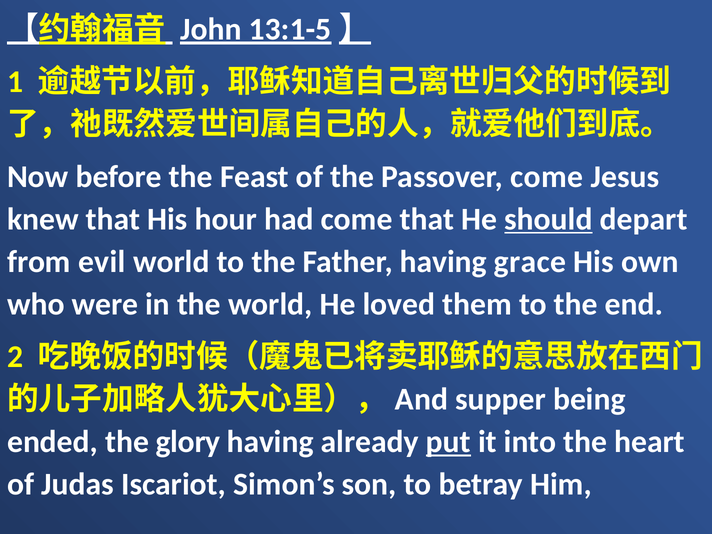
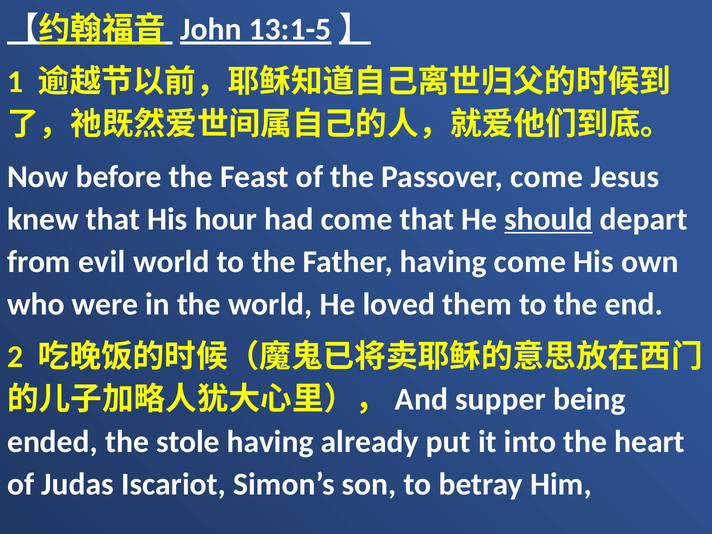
having grace: grace -> come (530, 262)
glory: glory -> stole (188, 442)
put underline: present -> none (448, 442)
